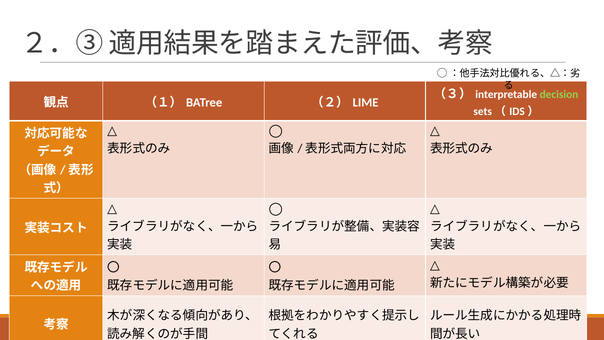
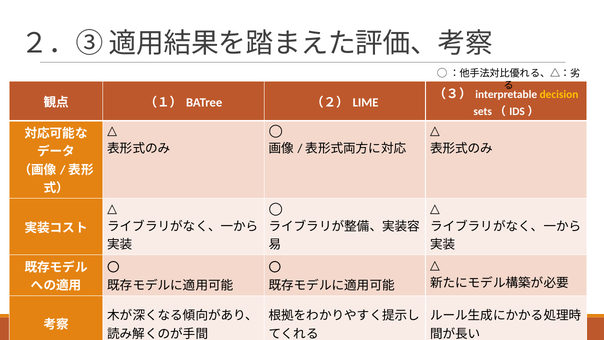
decision colour: light green -> yellow (559, 94)
